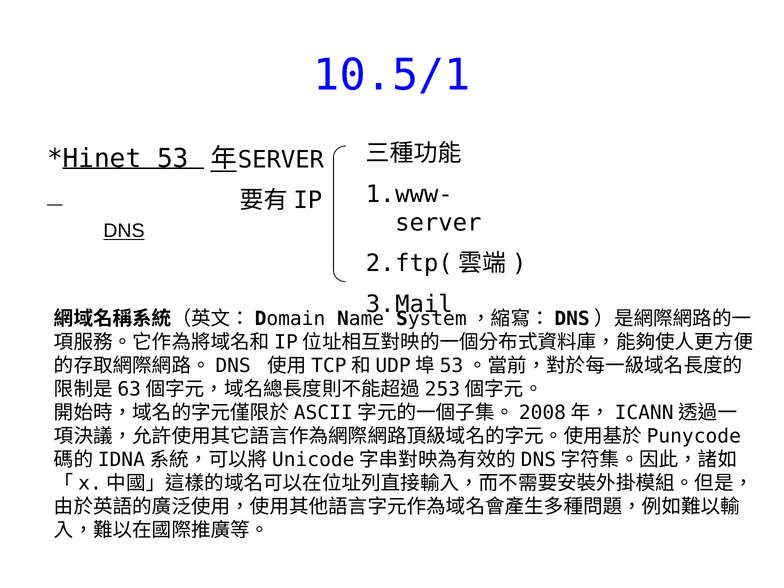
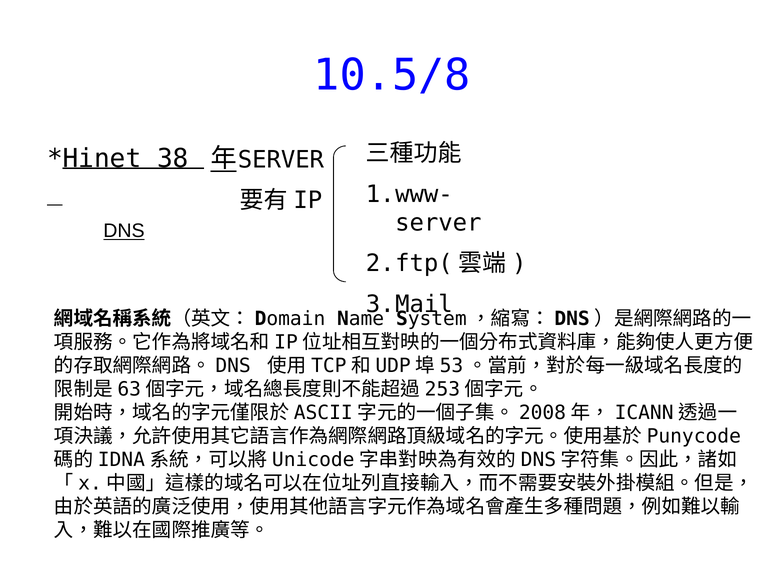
10.5/1: 10.5/1 -> 10.5/8 (392, 76)
53: 53 -> 38 (173, 159)
